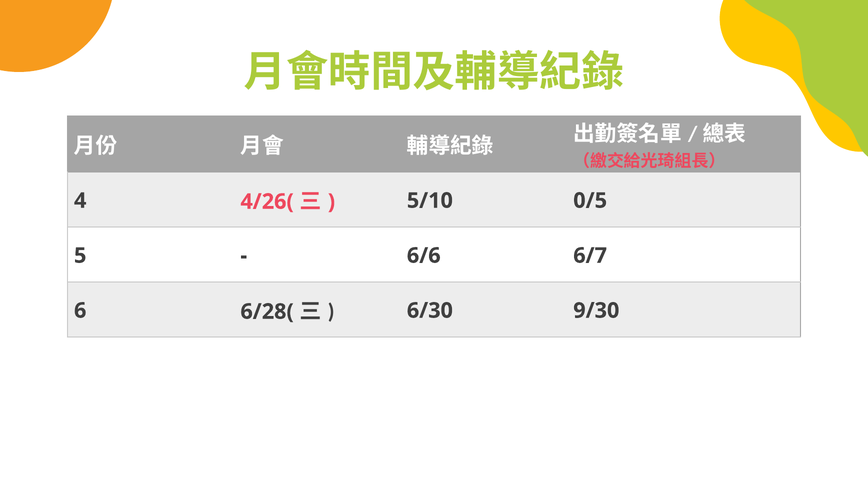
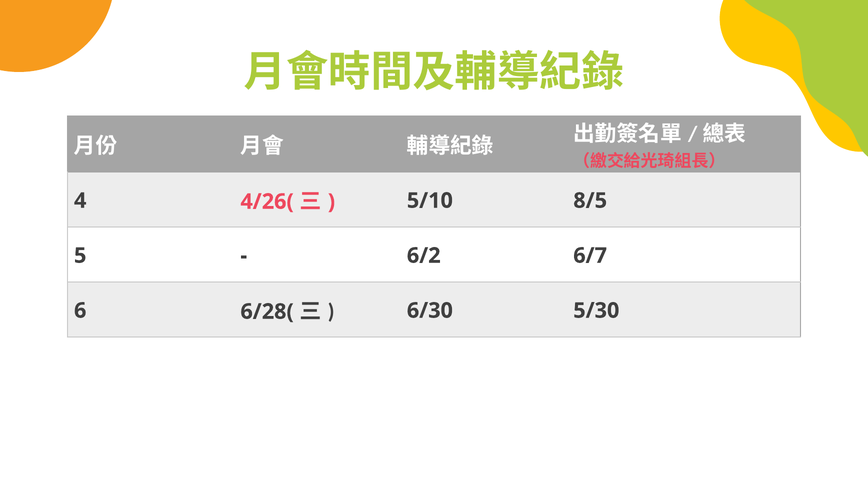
0/5: 0/5 -> 8/5 (590, 201)
6/6: 6/6 -> 6/2 (424, 256)
9/30: 9/30 -> 5/30 (596, 311)
